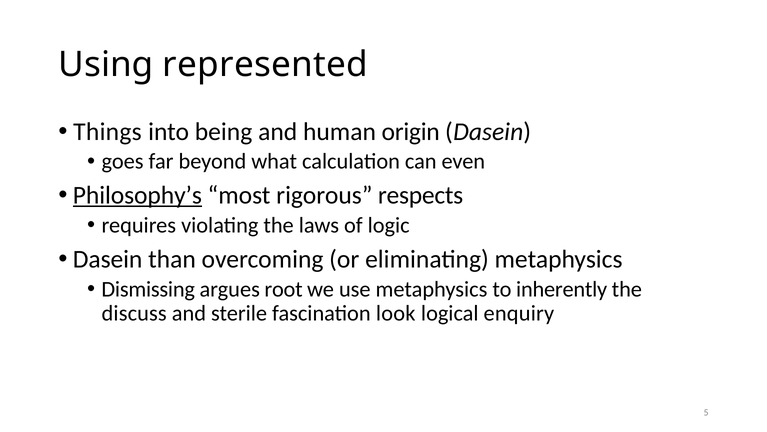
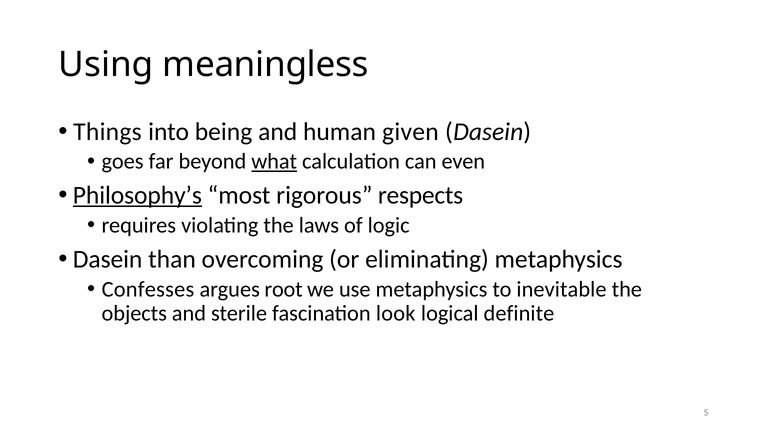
represented: represented -> meaningless (266, 64)
origin: origin -> given (410, 131)
what underline: none -> present (274, 161)
Dismissing: Dismissing -> Confesses (148, 289)
inherently: inherently -> inevitable (561, 289)
discuss: discuss -> objects (134, 313)
enquiry: enquiry -> definite (519, 313)
